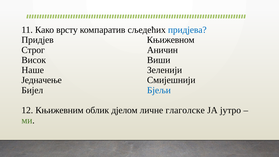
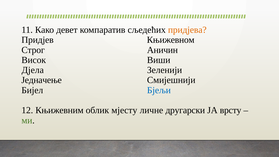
врсту: врсту -> девет (67, 30)
придјева colour: blue -> orange (187, 30)
Наше: Наше -> Дјела (33, 70)
дјелом: дјелом -> мјесту (124, 110)
глаголске: глаголске -> другарски (185, 110)
јутро: јутро -> врсту (231, 110)
